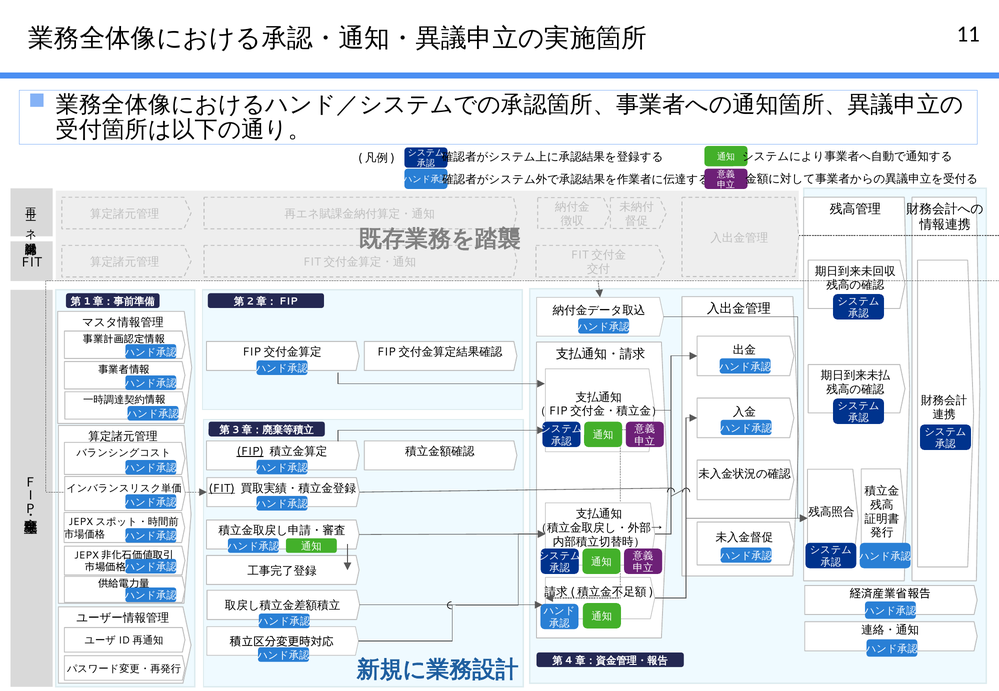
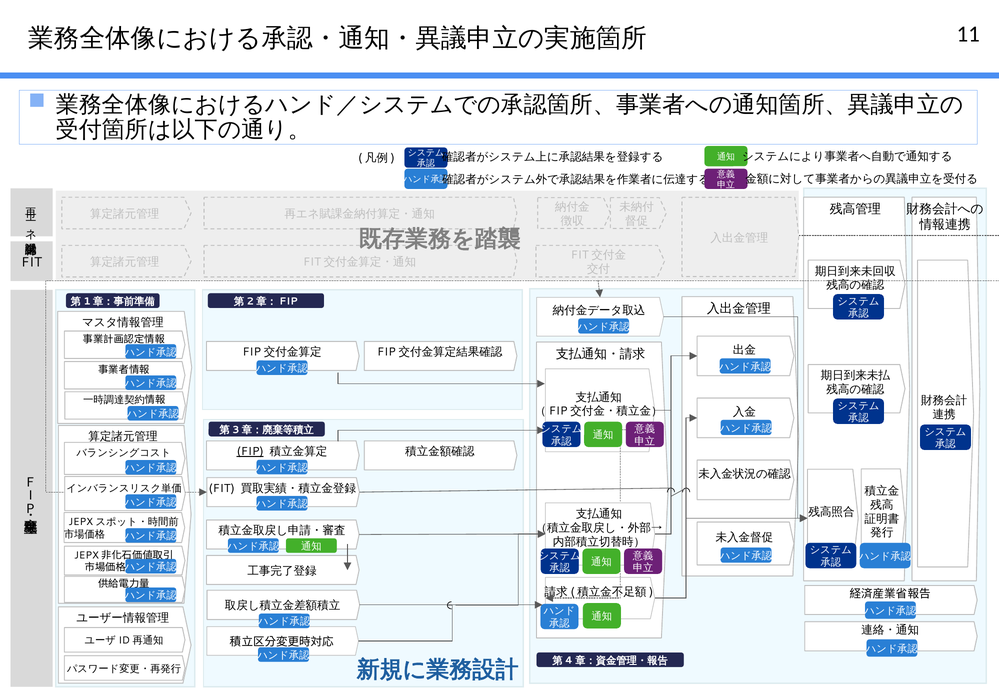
FIT underline: present -> none (222, 489)
